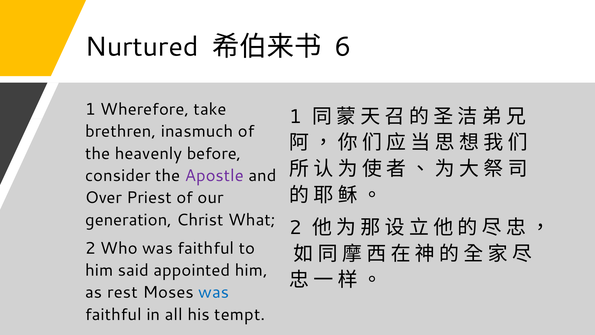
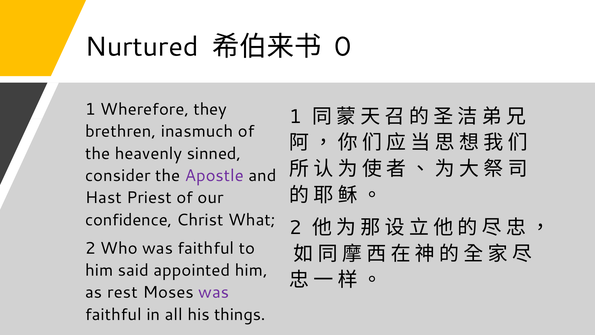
6: 6 -> 0 (343, 47)
take: take -> they (210, 109)
before: before -> sinned (214, 153)
Over: Over -> Hast (103, 198)
generation: generation -> confidence (129, 220)
was colour: blue -> purple (214, 292)
tempt: tempt -> things (240, 314)
